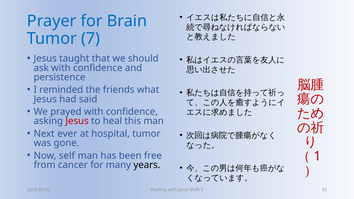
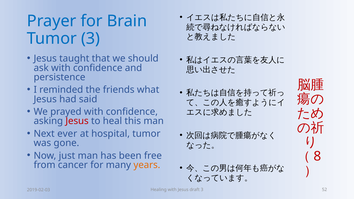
Tumor 7: 7 -> 3 (91, 38)
self: self -> just (67, 156)
1: 1 -> 8 (317, 156)
years colour: black -> orange (147, 165)
